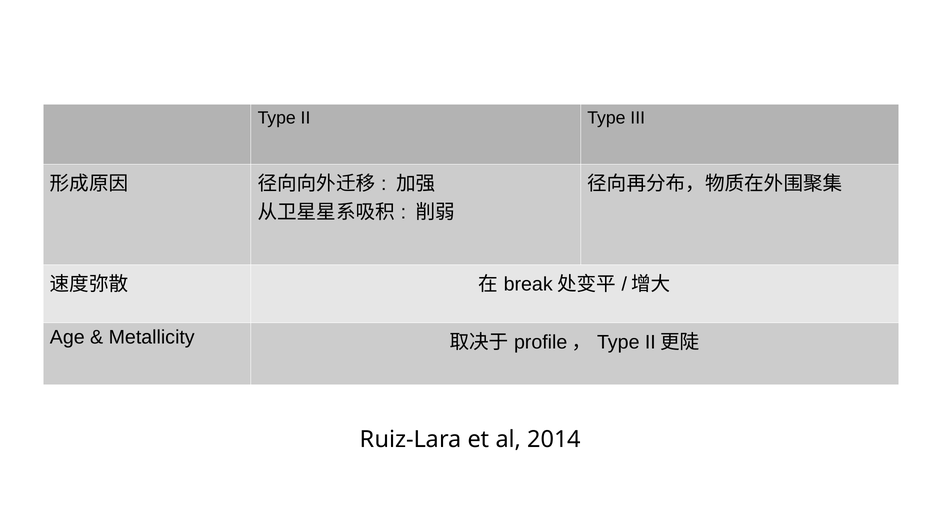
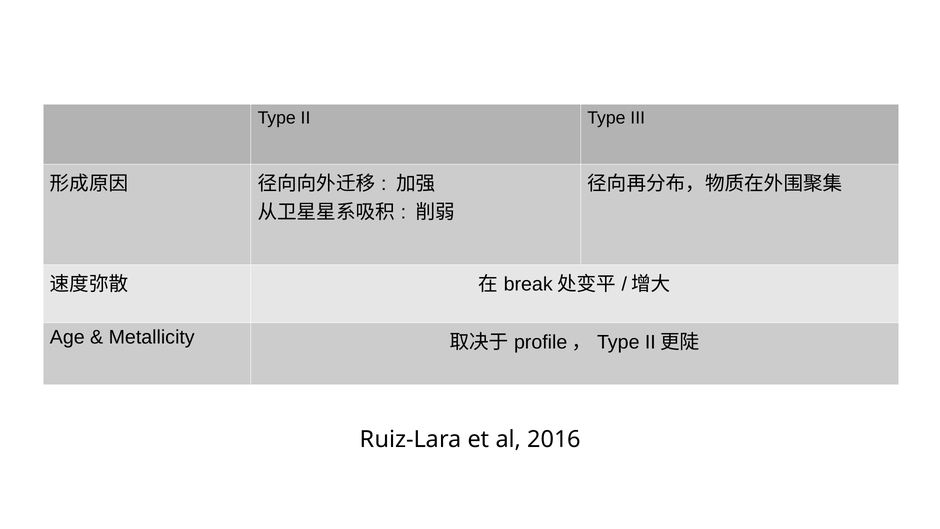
2014: 2014 -> 2016 (554, 439)
